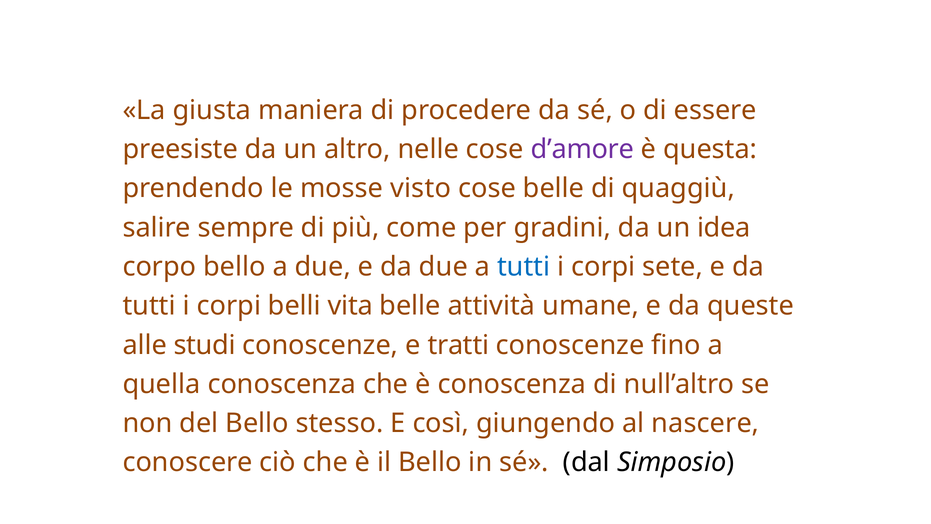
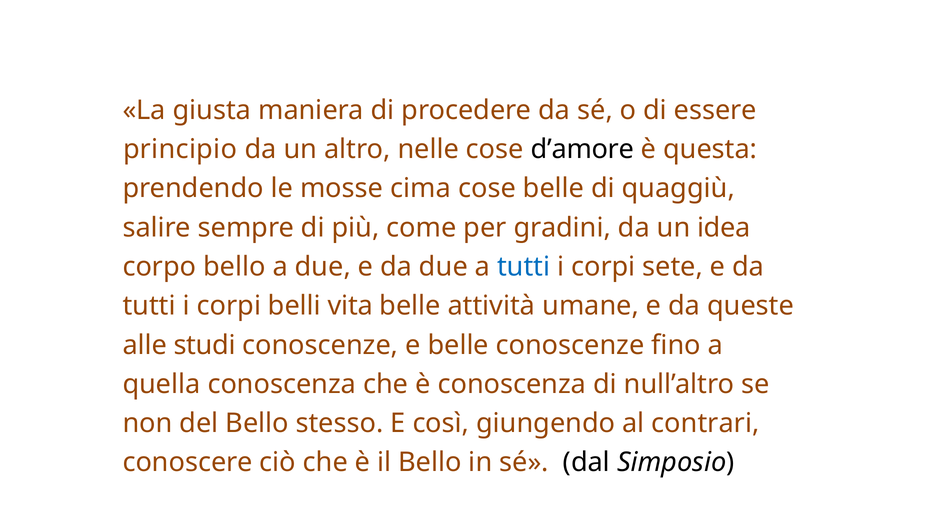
preesiste: preesiste -> principio (180, 149)
d’amore colour: purple -> black (582, 149)
visto: visto -> cima (421, 188)
e tratti: tratti -> belle (458, 345)
nascere: nascere -> contrari (705, 423)
